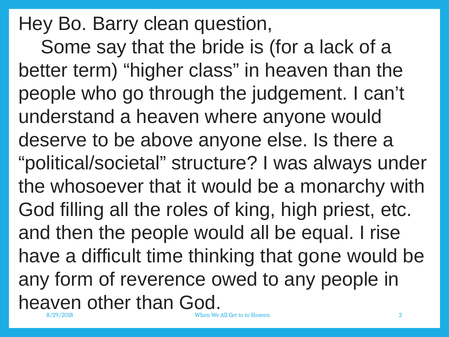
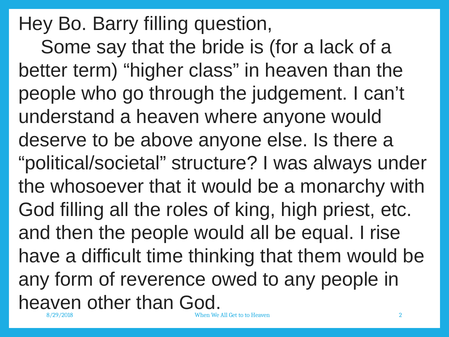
Barry clean: clean -> filling (166, 24)
gone: gone -> them (320, 256)
